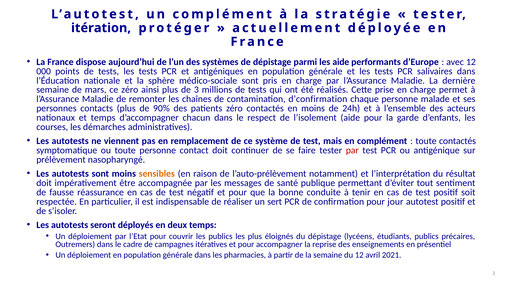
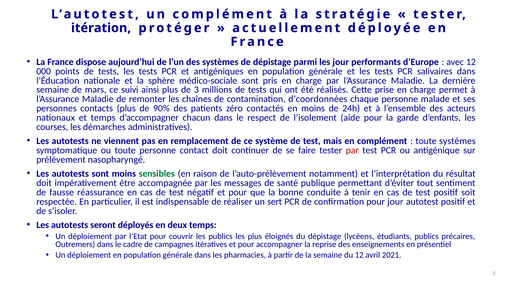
les aide: aide -> jour (341, 62)
ce zéro: zéro -> suivi (130, 90)
d’confirmation: d’confirmation -> d’coordonnées (318, 99)
toute contactés: contactés -> systèmes (457, 141)
sensibles colour: orange -> green (157, 174)
